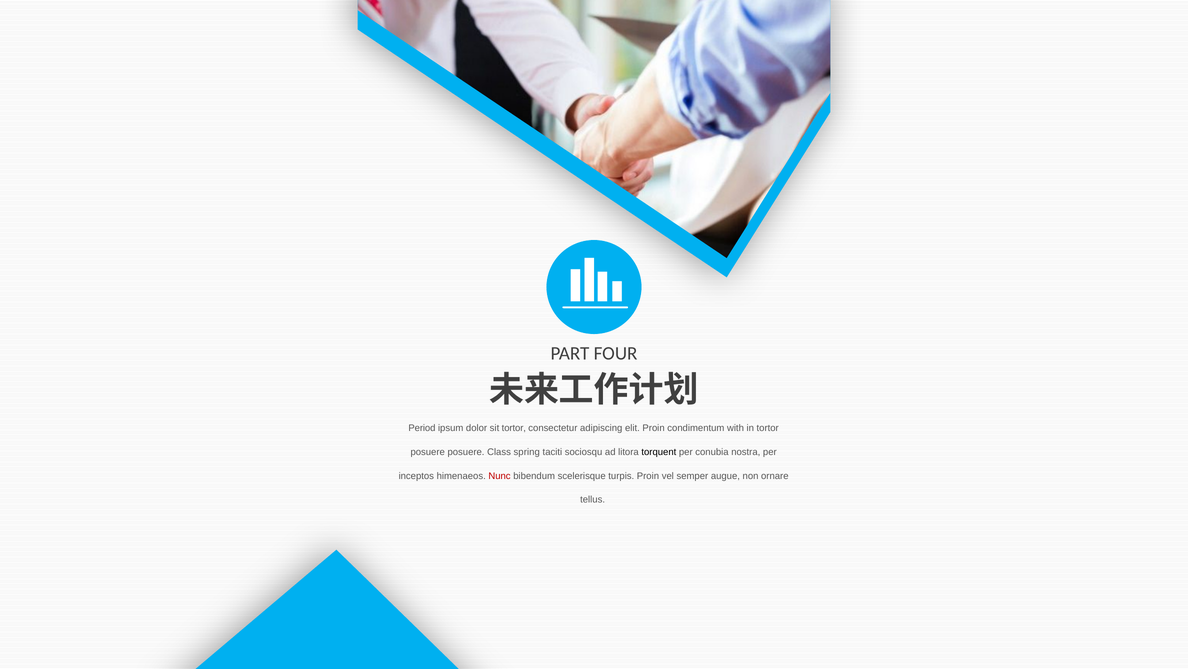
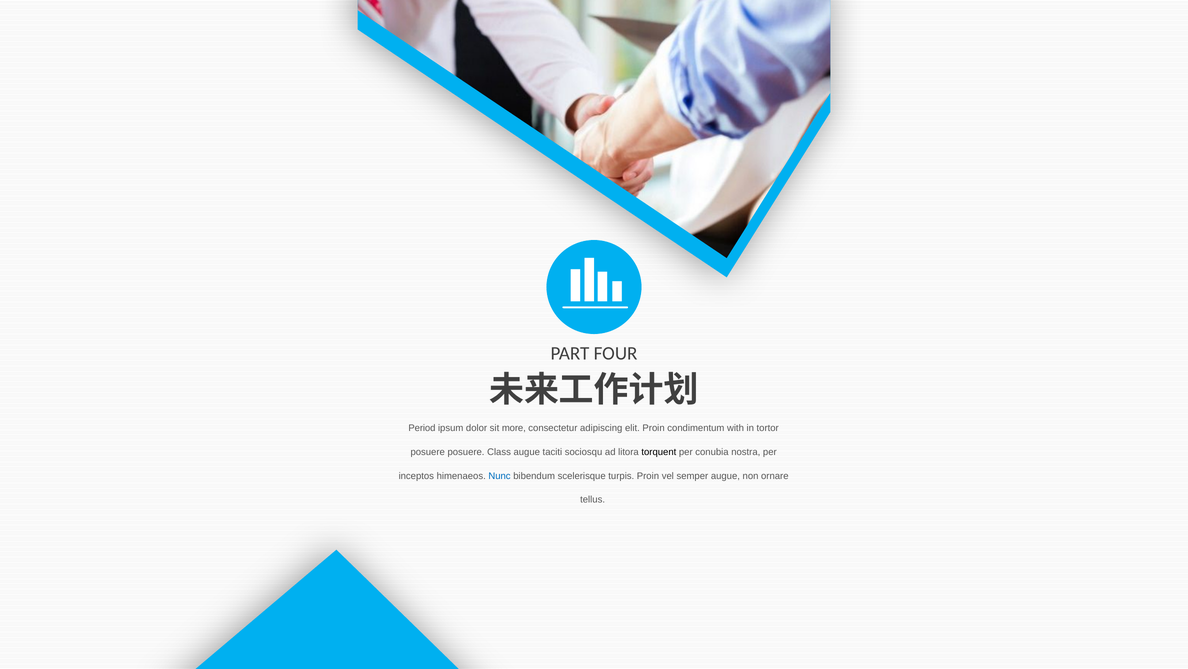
sit tortor: tortor -> more (514, 428)
Class spring: spring -> augue (527, 452)
Nunc colour: red -> blue (500, 475)
